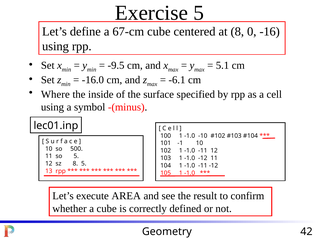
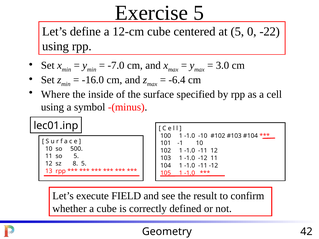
67-cm: 67-cm -> 12-cm (128, 32)
at 8: 8 -> 5 (237, 32)
-16: -16 -> -22 (270, 32)
-9.5: -9.5 -> -7.0 (116, 66)
5.1: 5.1 -> 3.0 (222, 66)
-6.1: -6.1 -> -6.4 (177, 80)
AREA: AREA -> FIELD (126, 196)
